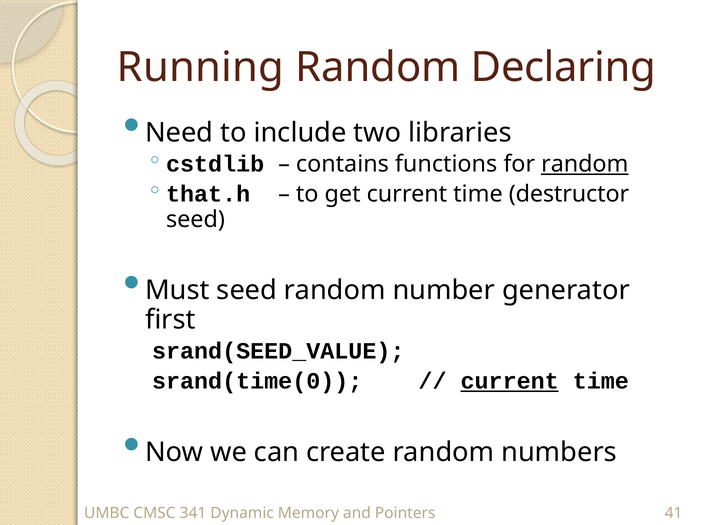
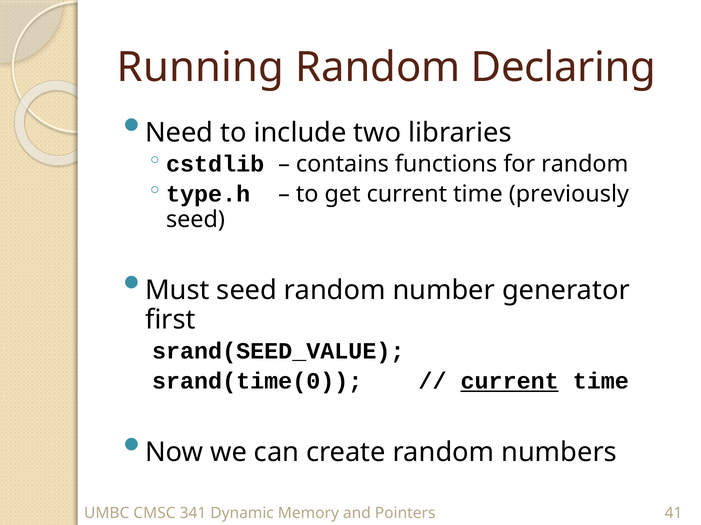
random underline: present -> none (585, 164)
that.h: that.h -> type.h (208, 194)
destructor: destructor -> previously (569, 194)
